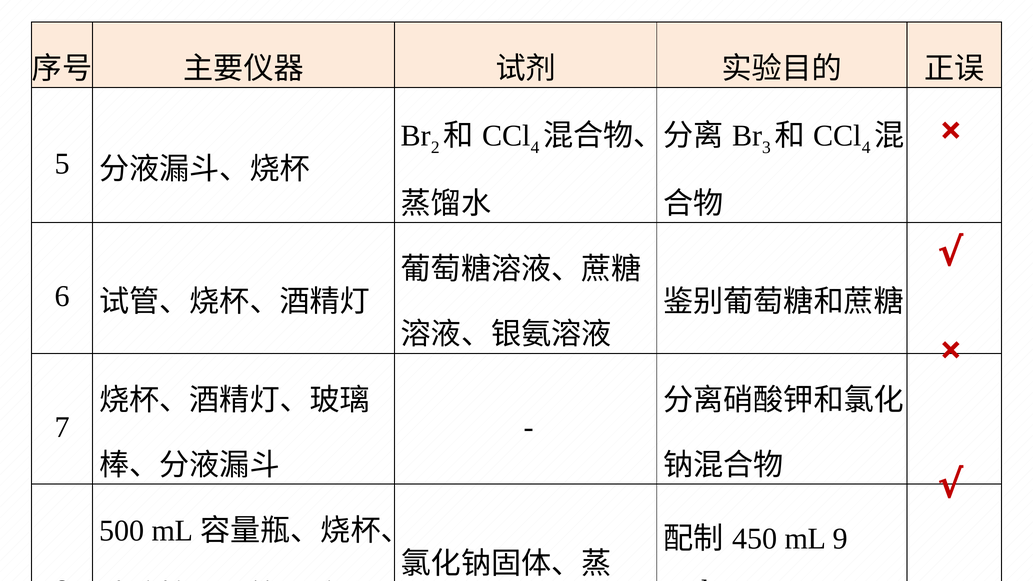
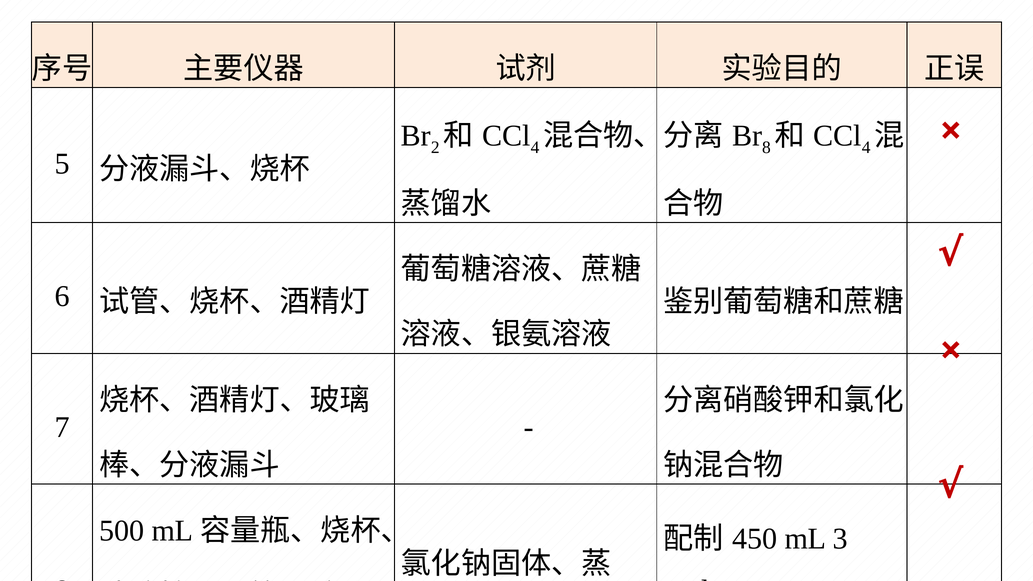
3: 3 -> 8 (766, 148)
9: 9 -> 3 (840, 539)
